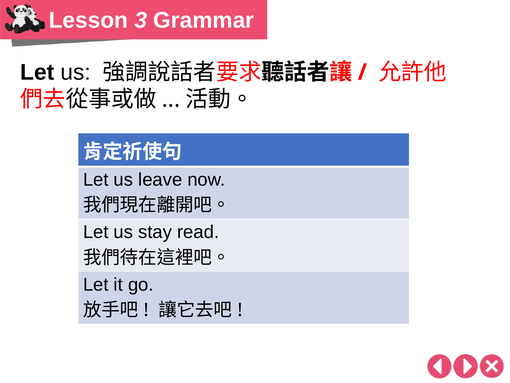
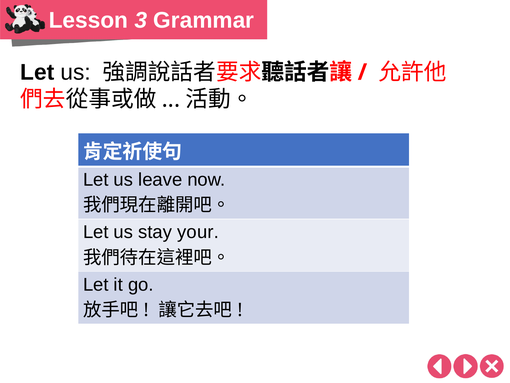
read: read -> your (198, 232)
